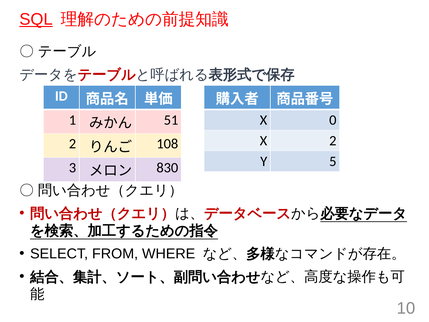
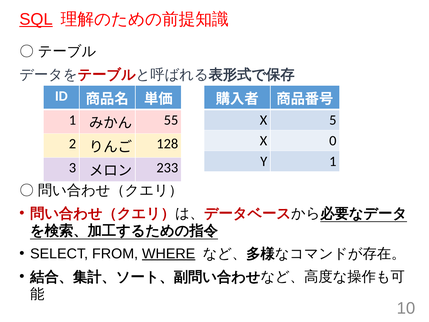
51: 51 -> 55 (171, 120)
0: 0 -> 5 (333, 120)
X 2: 2 -> 0 (333, 141)
108: 108 -> 128 (167, 144)
Y 5: 5 -> 1 (333, 161)
830: 830 -> 233 (167, 168)
WHERE underline: none -> present (169, 254)
